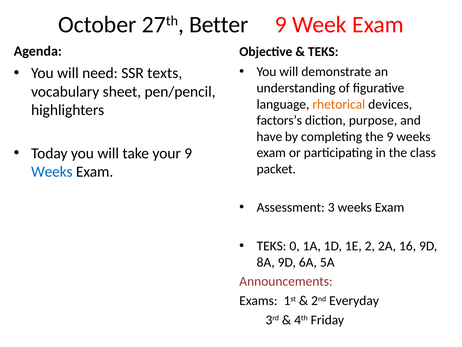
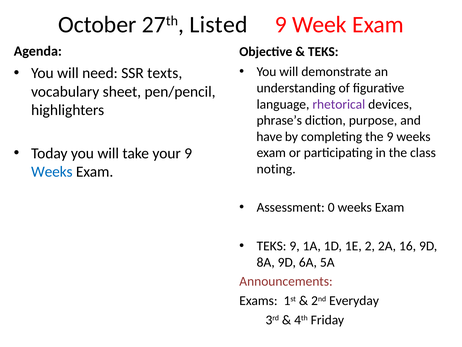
Better: Better -> Listed (218, 25)
rhetorical colour: orange -> purple (339, 104)
factors’s: factors’s -> phrase’s (279, 120)
packet: packet -> noting (276, 169)
3: 3 -> 0 (331, 207)
TEKS 0: 0 -> 9 (295, 246)
